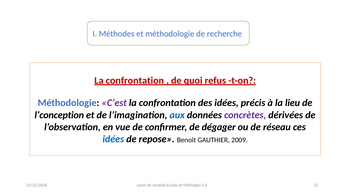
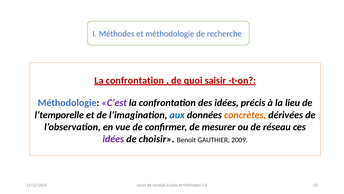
refus: refus -> saisir (215, 80)
l’conception: l’conception -> l’temporelle (59, 115)
concrètes colour: purple -> orange (245, 115)
dégager: dégager -> mesurer (219, 127)
idées colour: blue -> purple (113, 139)
repose: repose -> choisir (157, 139)
